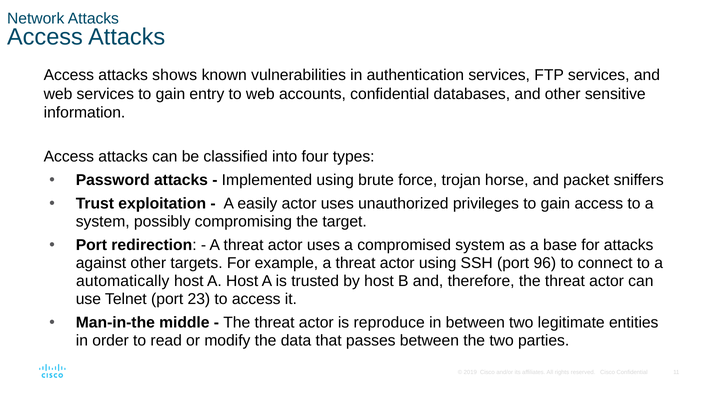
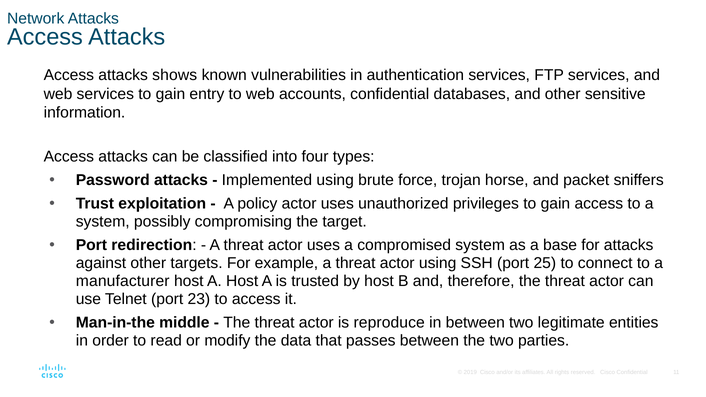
easily: easily -> policy (257, 204)
96: 96 -> 25 (545, 263)
automatically: automatically -> manufacturer (123, 281)
